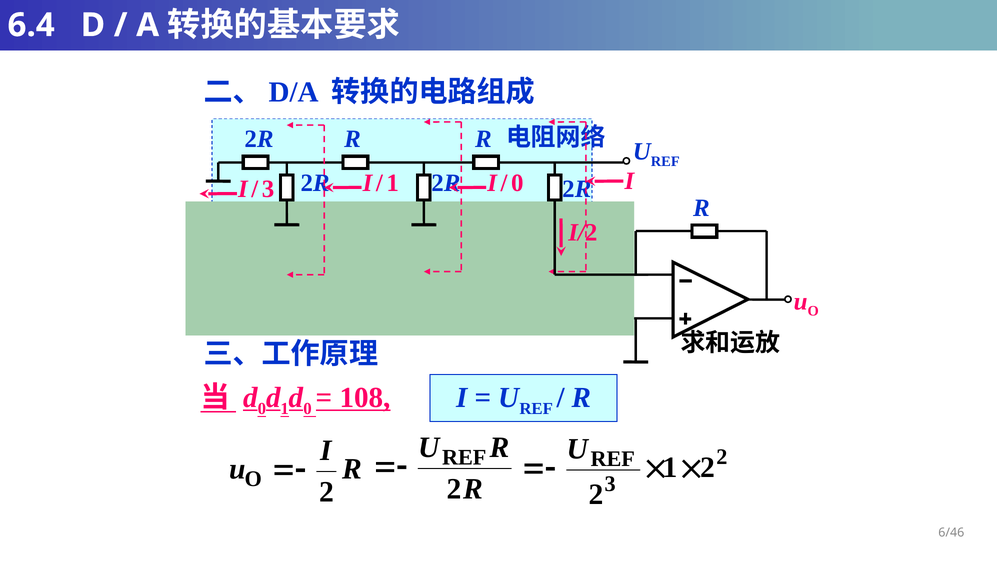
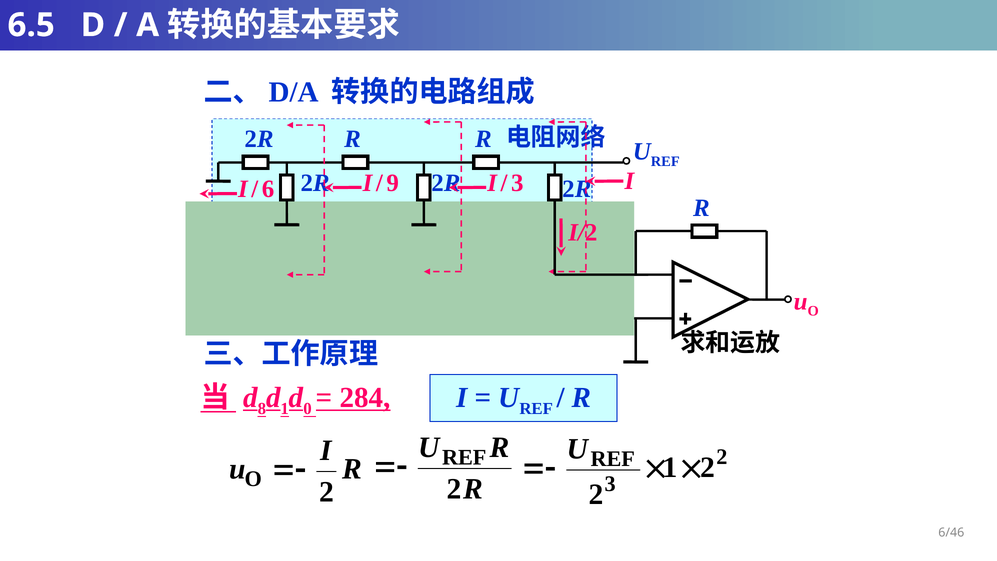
6.4: 6.4 -> 6.5 (31, 25)
1: 1 -> 9 (393, 183)
0: 0 -> 3 (517, 183)
3: 3 -> 6 (268, 189)
0: 0 -> 8 (262, 409)
108: 108 -> 284 (365, 397)
